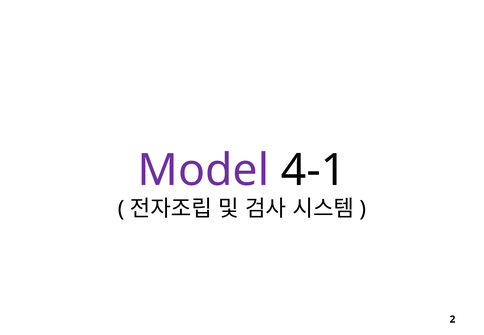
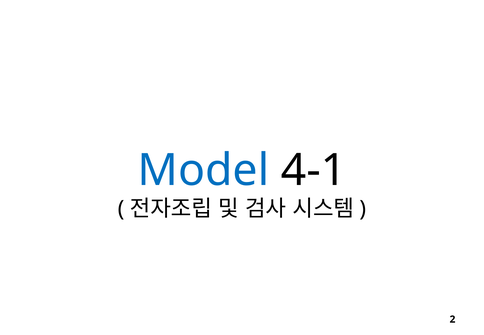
Model colour: purple -> blue (203, 170)
